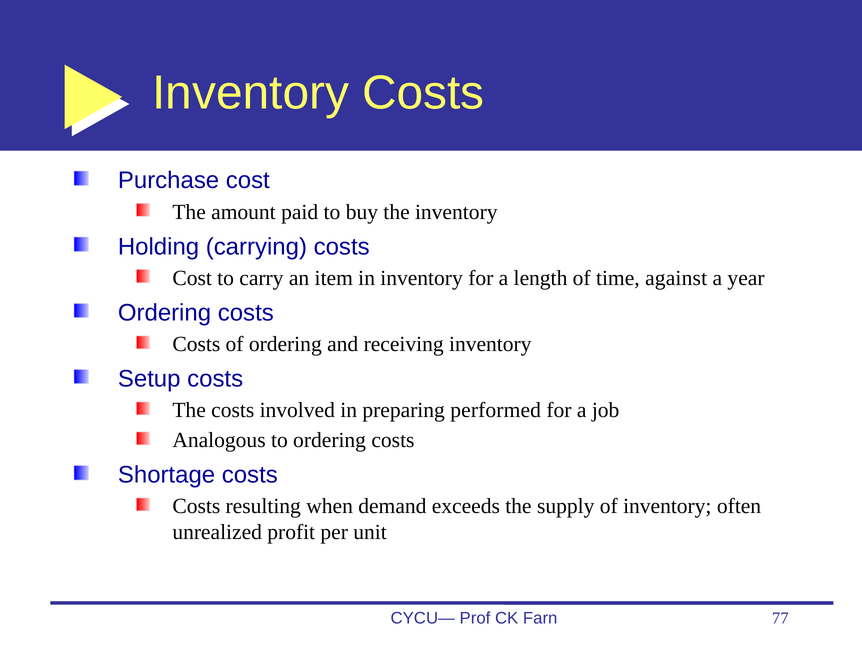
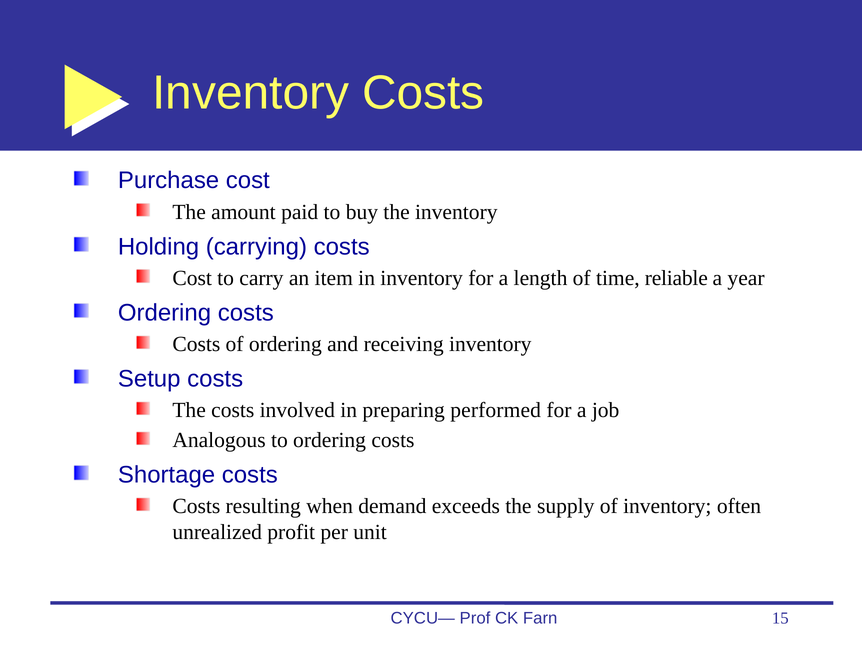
against: against -> reliable (676, 278)
77: 77 -> 15 (780, 619)
